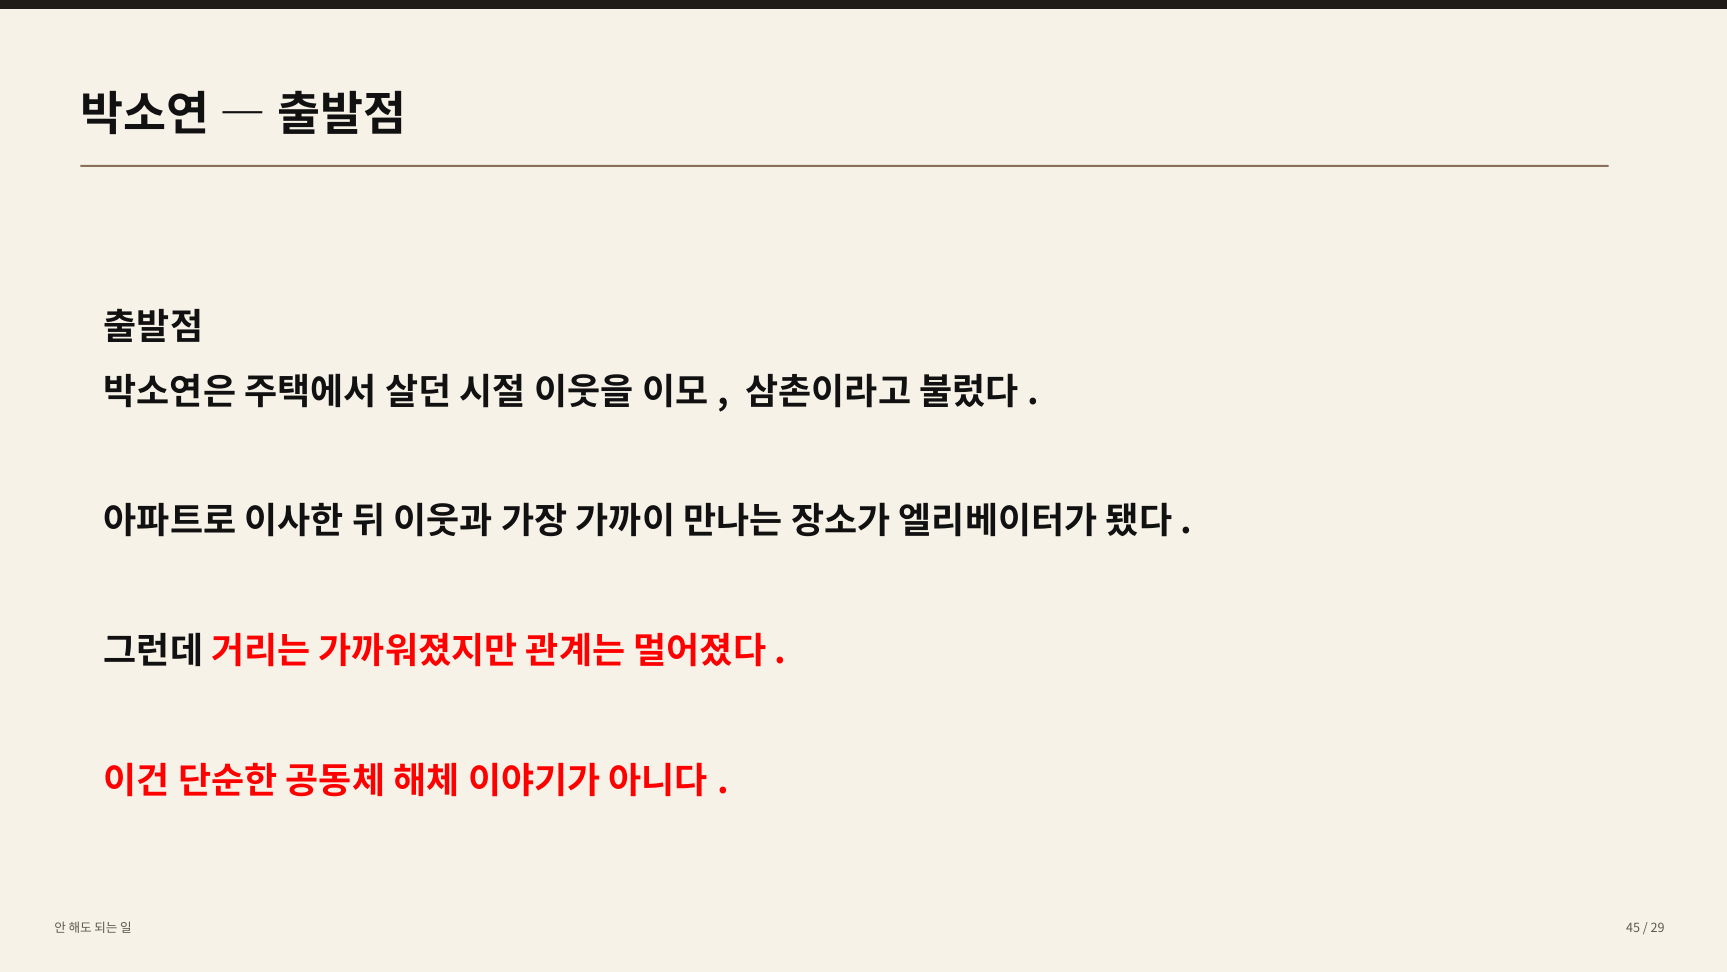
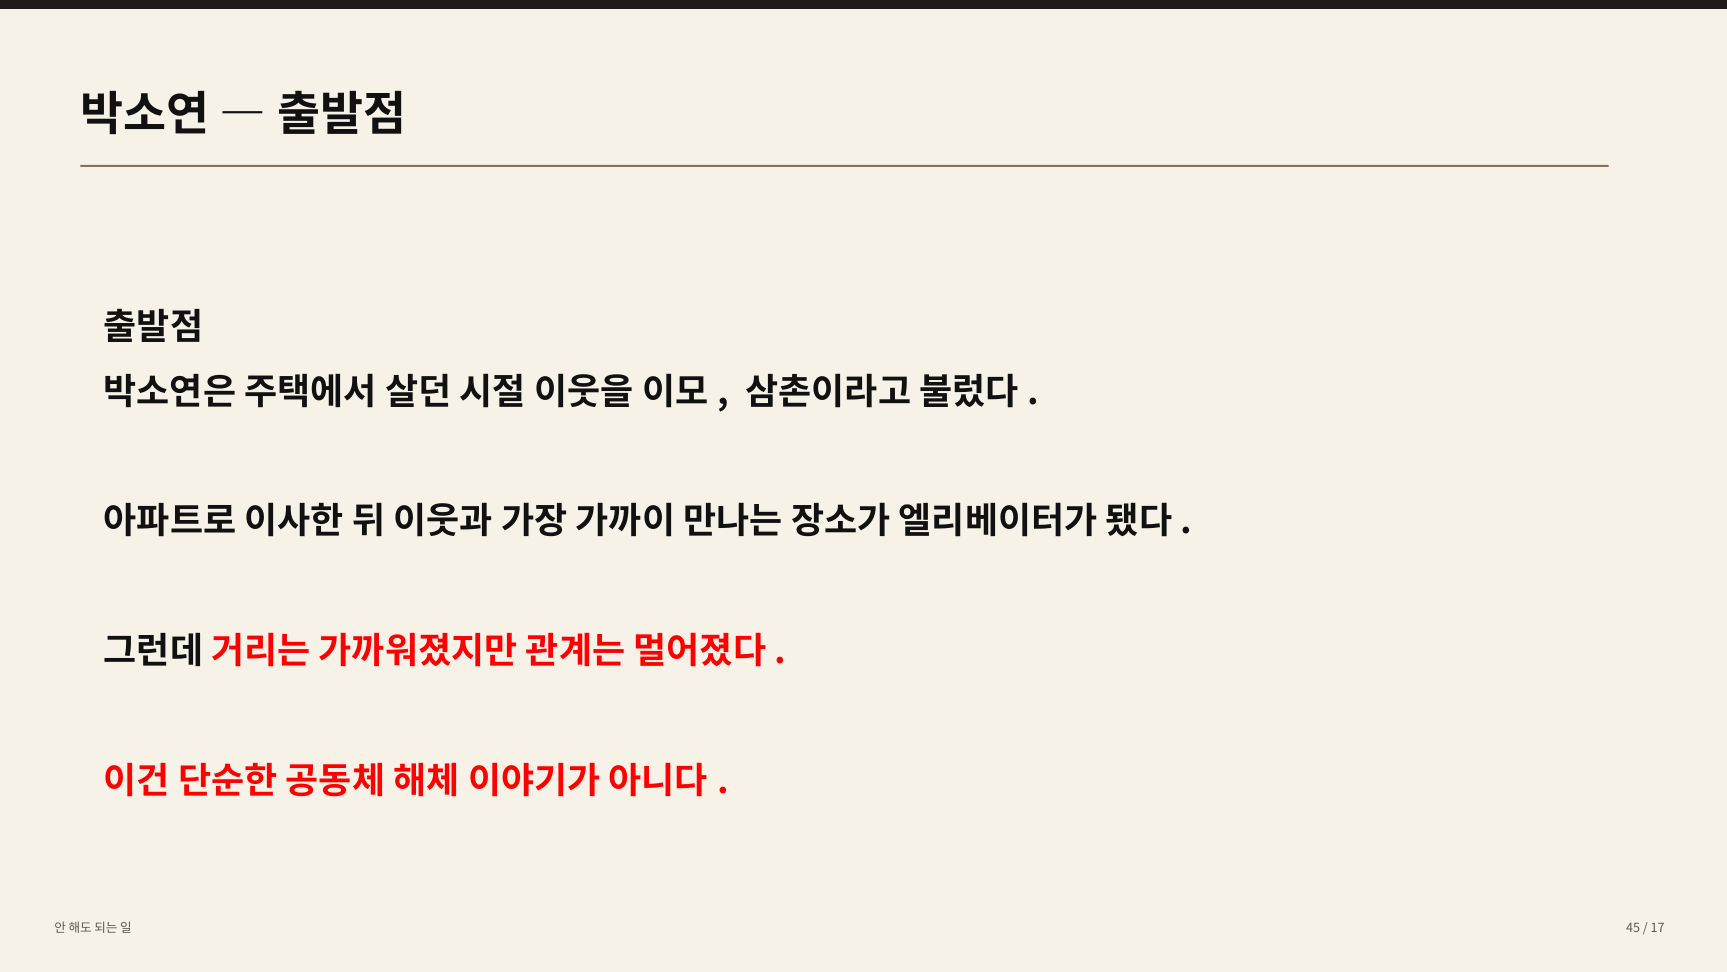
29: 29 -> 17 (1658, 928)
